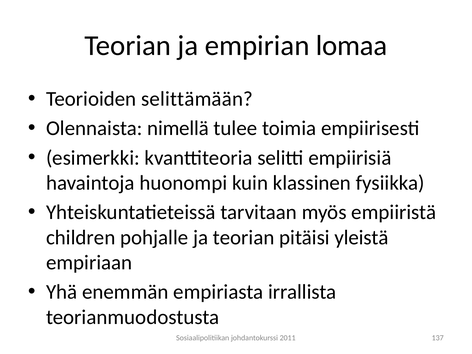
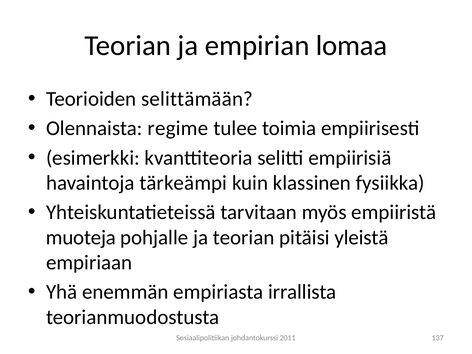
nimellä: nimellä -> regime (178, 128)
huonompi: huonompi -> tärkeämpi (183, 183)
children: children -> muoteja (81, 238)
